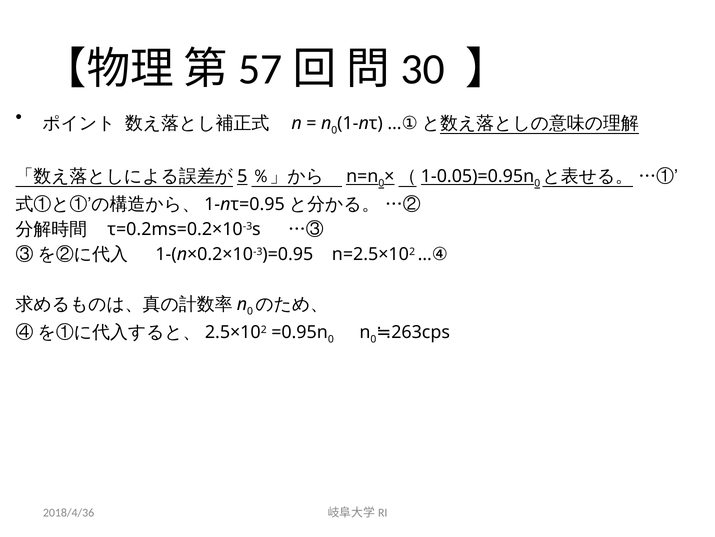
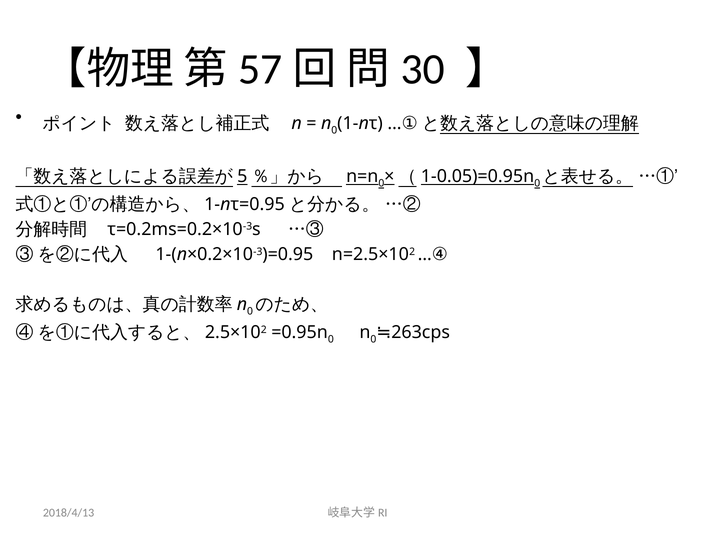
2018/4/36: 2018/4/36 -> 2018/4/13 (69, 512)
